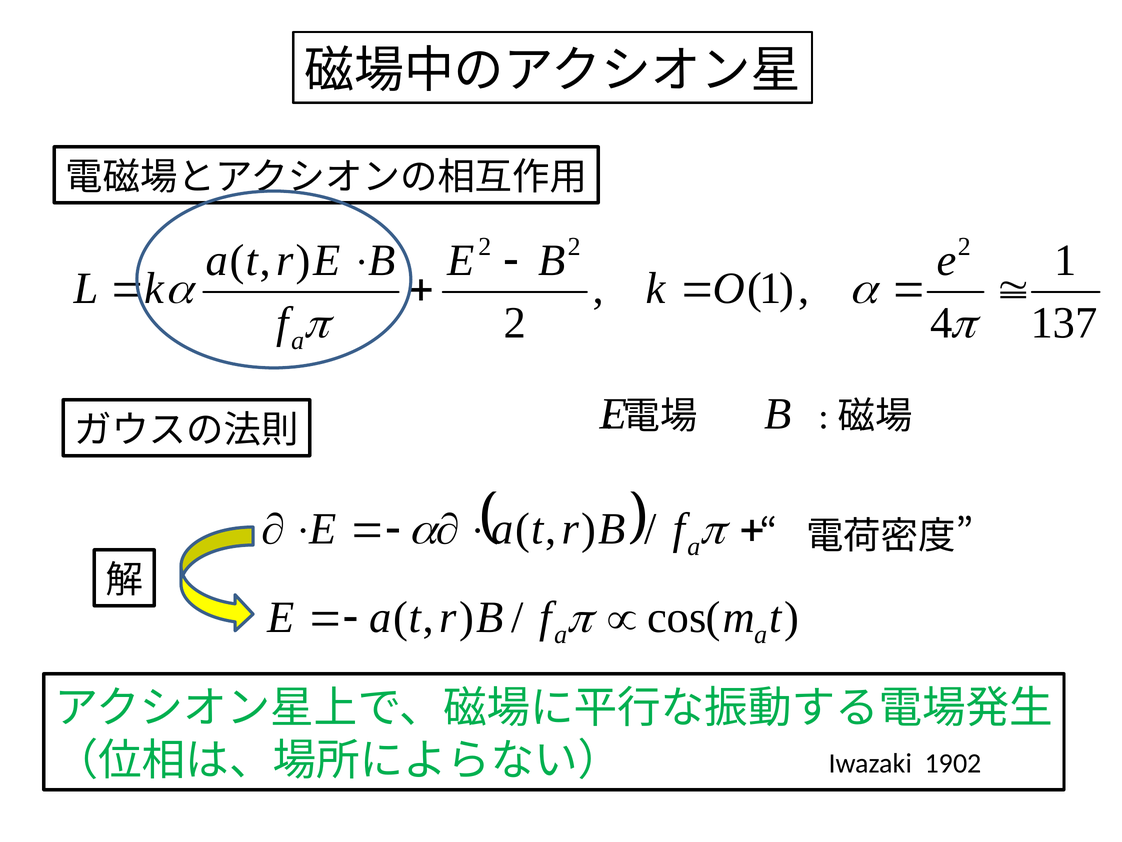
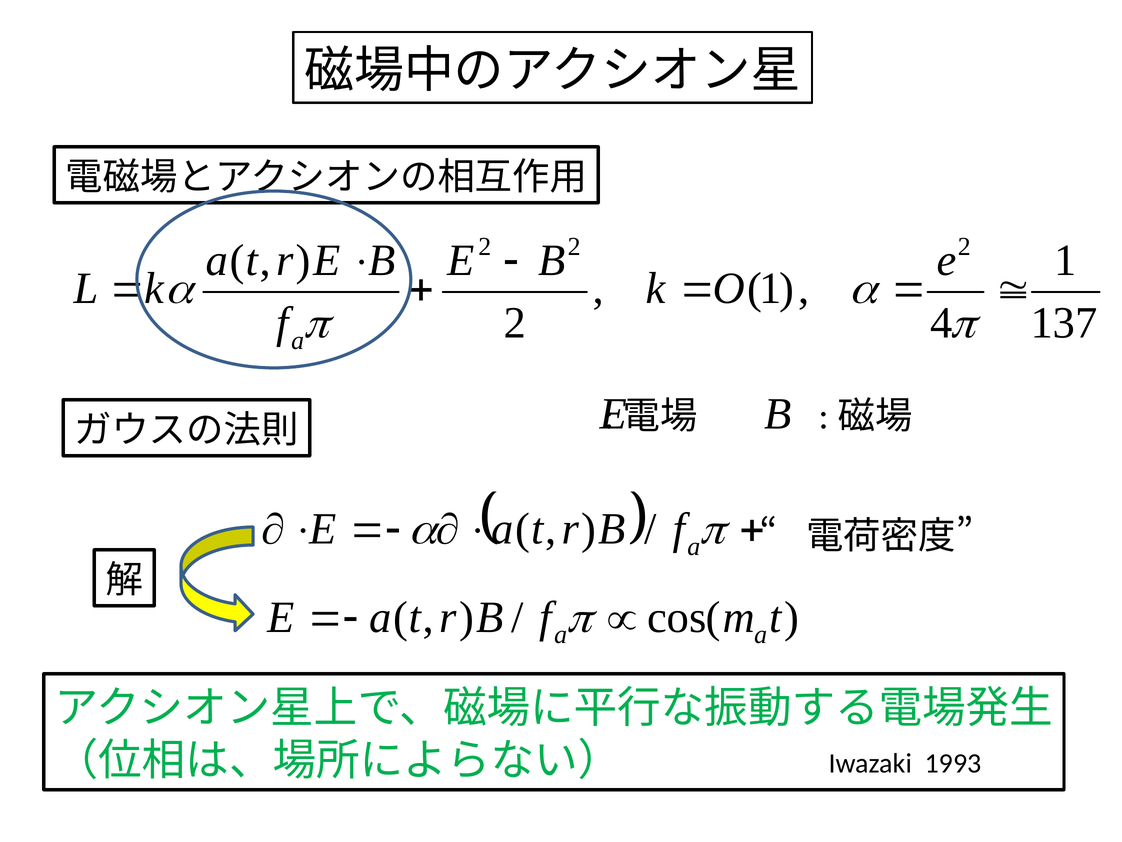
1902: 1902 -> 1993 (953, 763)
